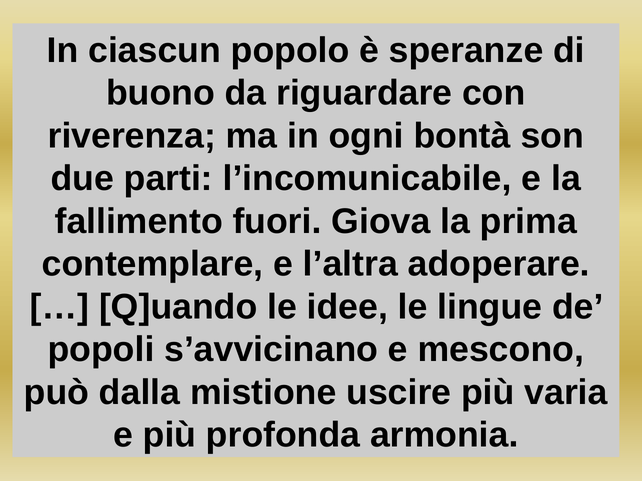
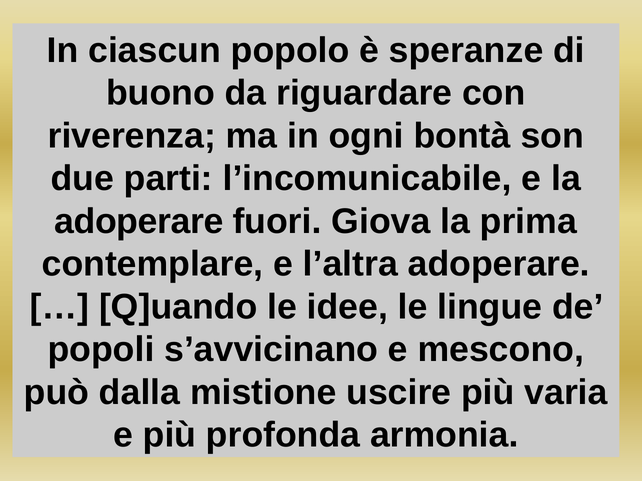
fallimento: fallimento -> adoperare (139, 222)
